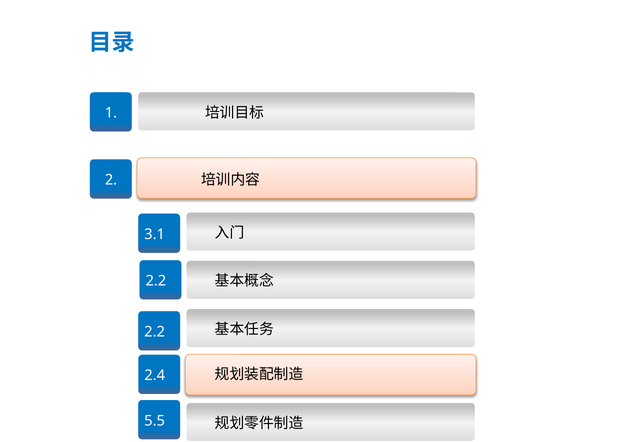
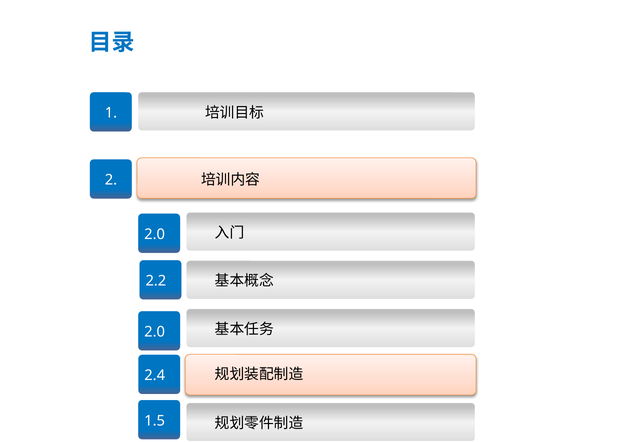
3.1: 3.1 -> 2.0 (155, 234)
2.2: 2.2 -> 2.0 (155, 332)
5.5: 5.5 -> 1.5 (155, 421)
